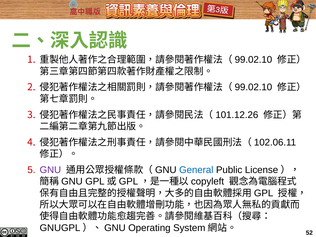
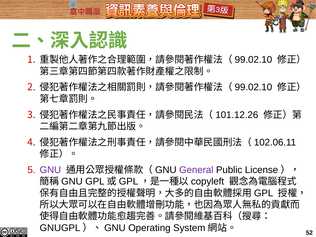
General colour: blue -> purple (196, 170)
